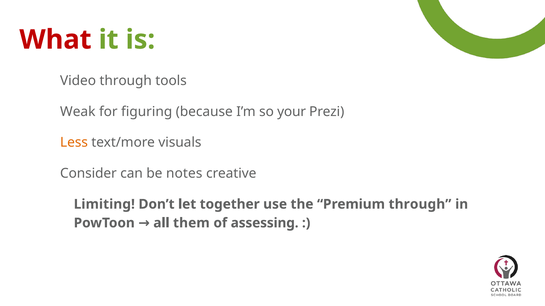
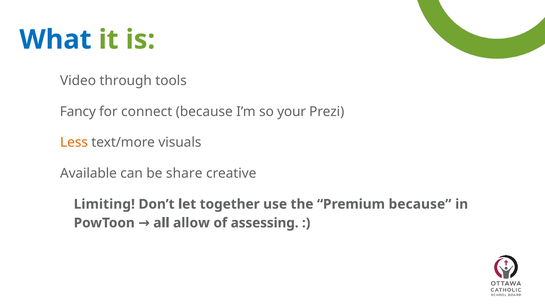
What colour: red -> blue (55, 40)
Weak: Weak -> Fancy (78, 112)
figuring: figuring -> connect (147, 112)
Consider: Consider -> Available (88, 174)
notes: notes -> share (184, 174)
Premium through: through -> because (420, 205)
them: them -> allow (191, 223)
